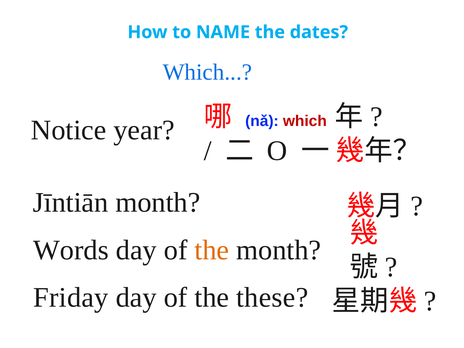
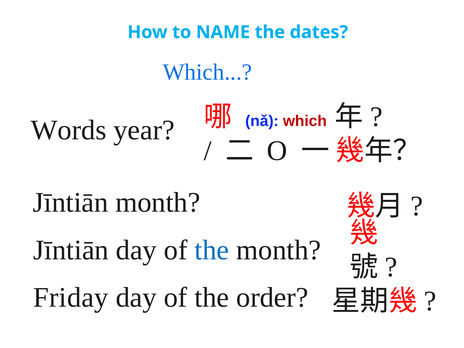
Notice: Notice -> Words (69, 130)
Words: Words -> Jīntiān (71, 250)
the colour: orange -> blue (212, 250)
these: these -> order (272, 298)
